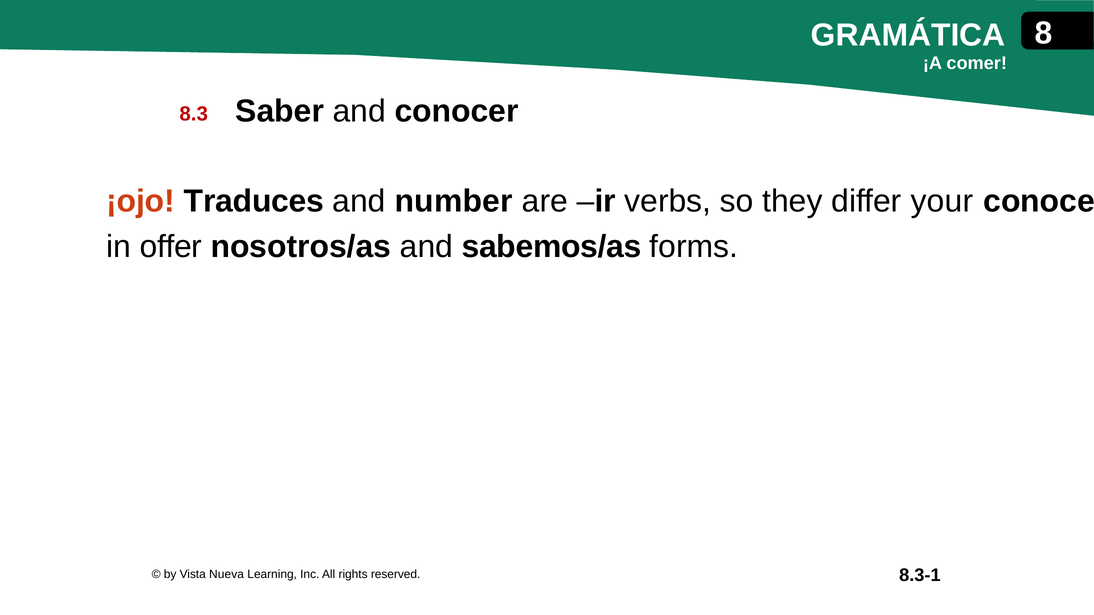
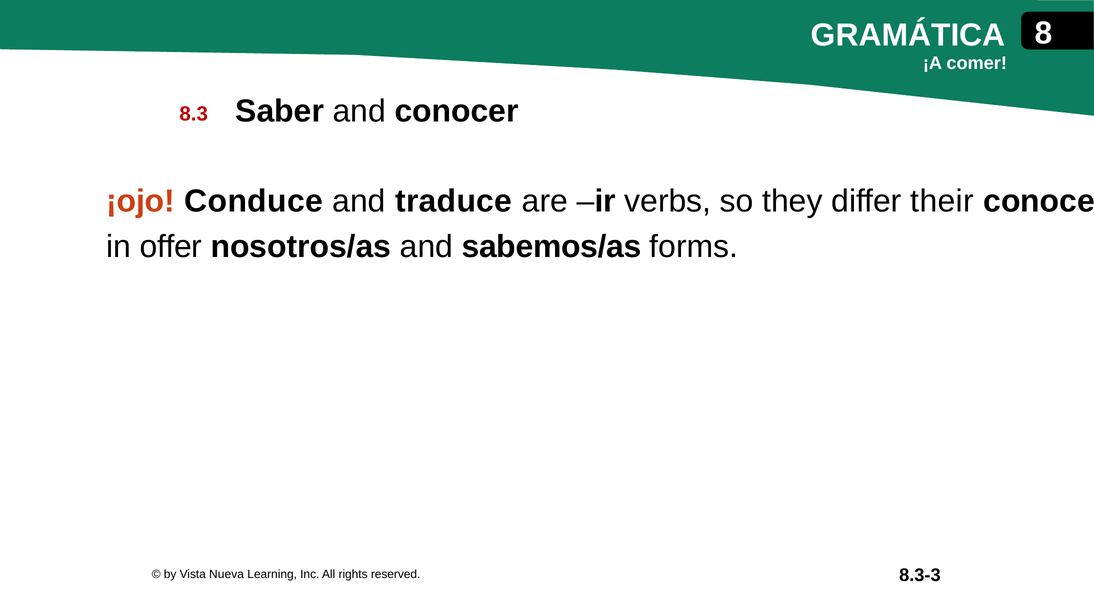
Traduces: Traduces -> Conduce (254, 201)
number: number -> traduce (454, 201)
your: your -> their (942, 201)
8.3-1: 8.3-1 -> 8.3-3 (920, 576)
